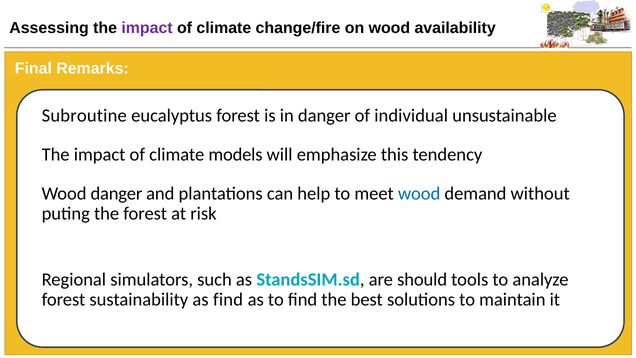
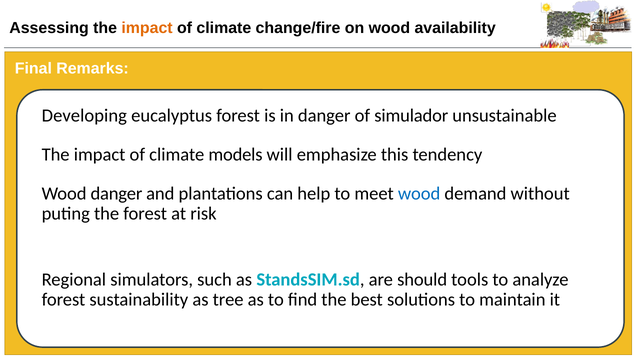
impact colour: purple -> orange (147, 28)
Subroutine: Subroutine -> Developing (84, 116)
individual: individual -> simulador (411, 116)
as find: find -> tree (228, 299)
